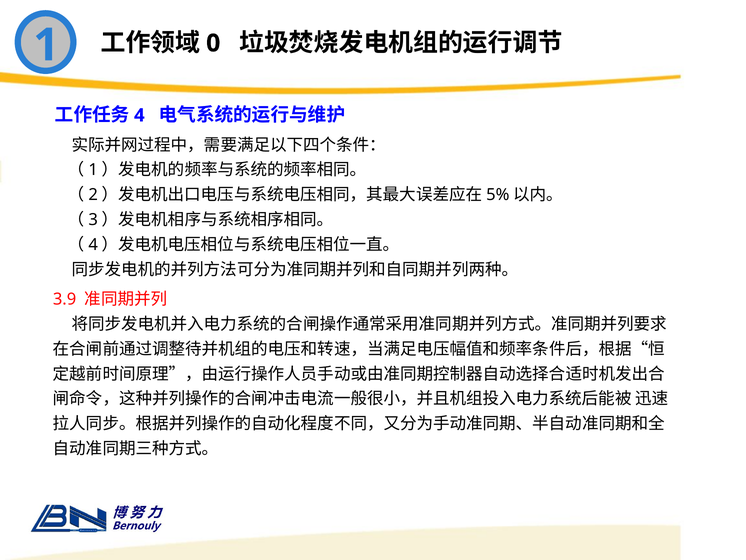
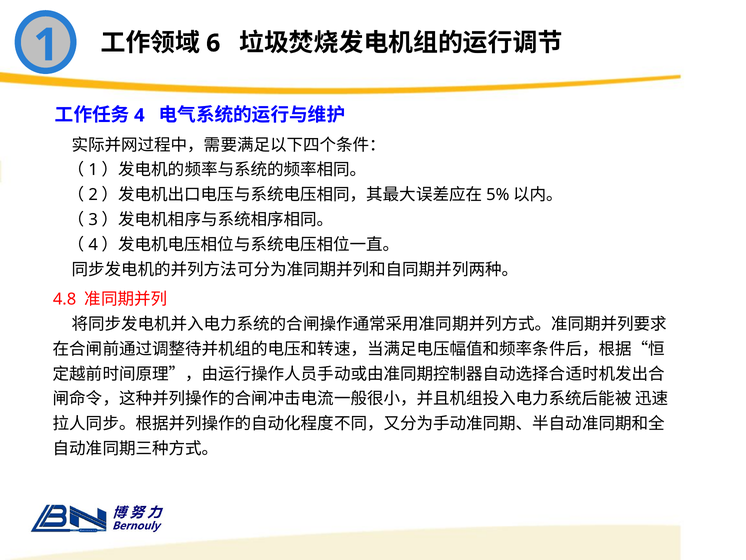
0: 0 -> 6 (213, 43)
3.9: 3.9 -> 4.8 (65, 299)
